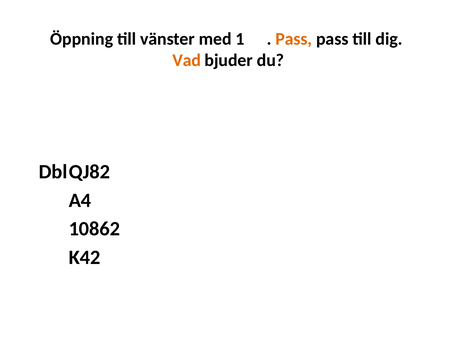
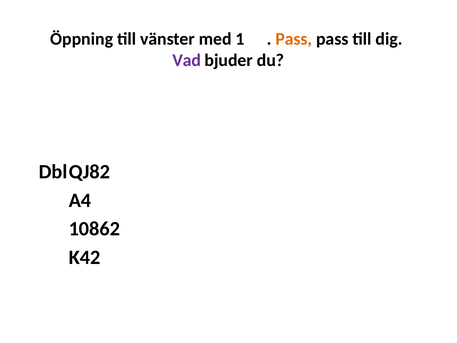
Vad colour: orange -> purple (187, 60)
